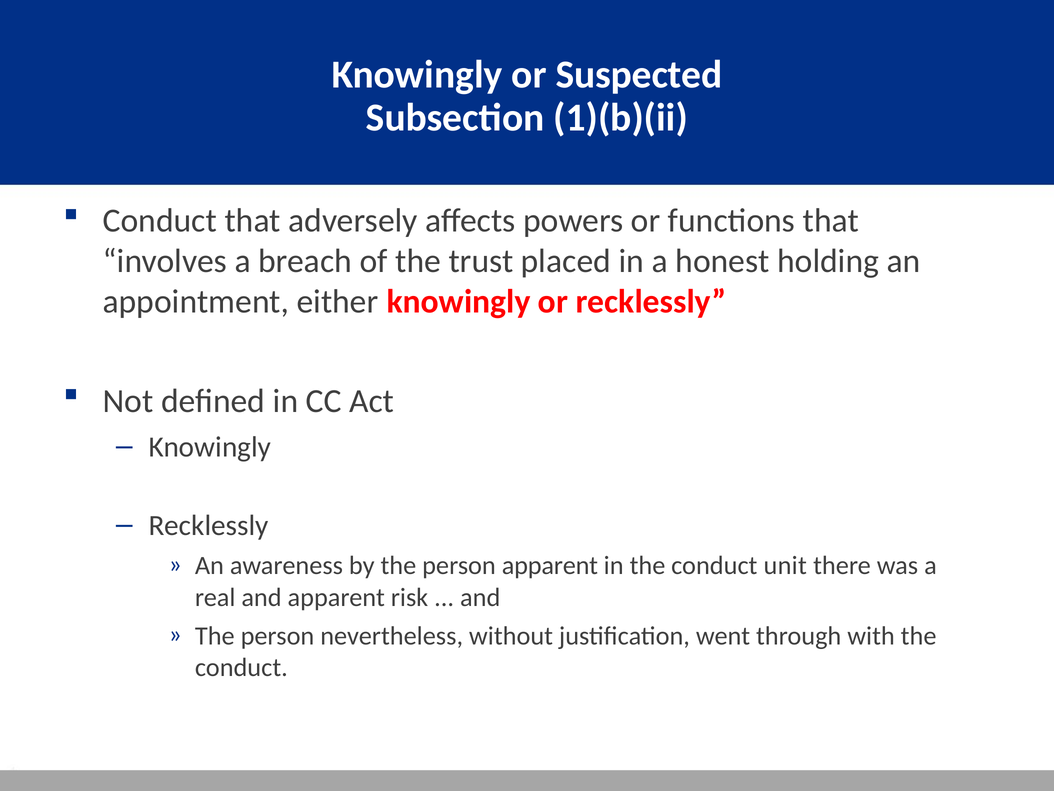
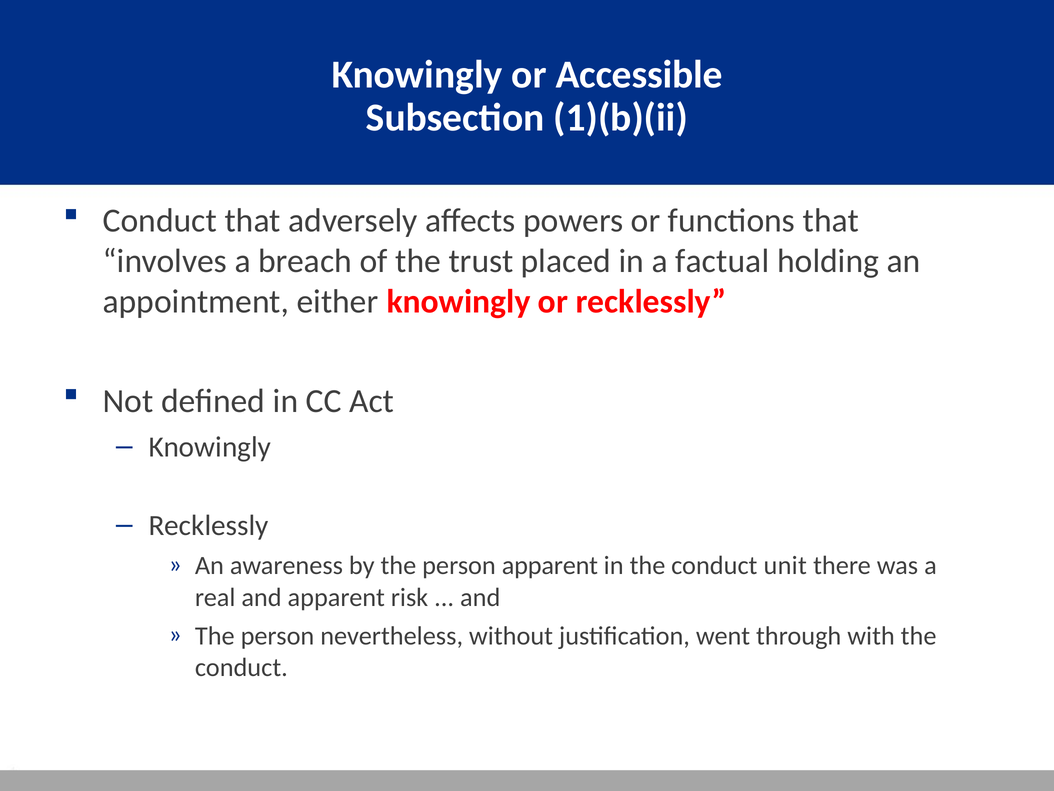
Suspected: Suspected -> Accessible (639, 75)
honest: honest -> factual (722, 261)
